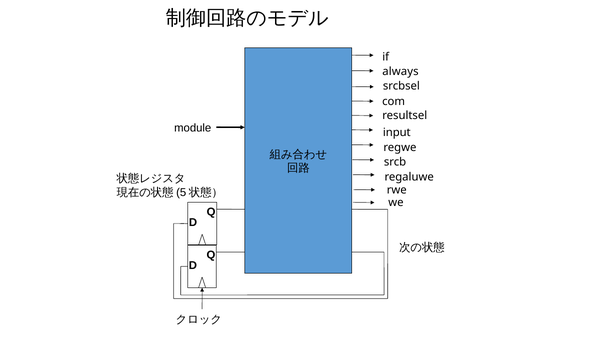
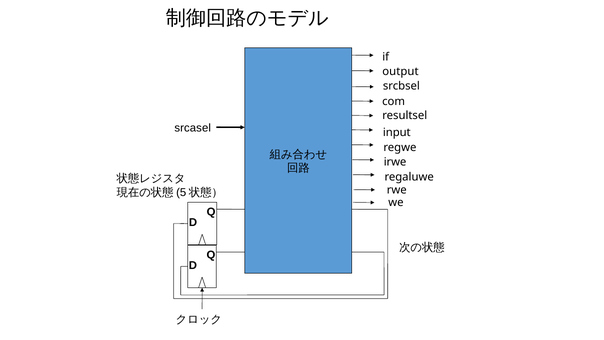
always: always -> output (400, 72)
module: module -> srcasel (193, 128)
srcb: srcb -> irwe (395, 162)
